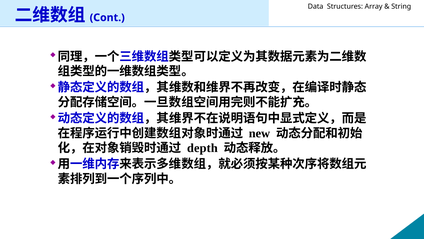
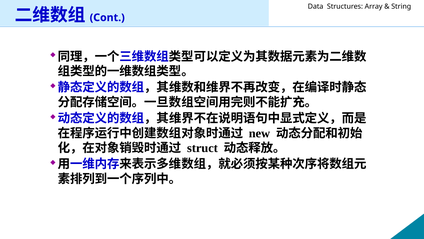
depth: depth -> struct (202, 148)
